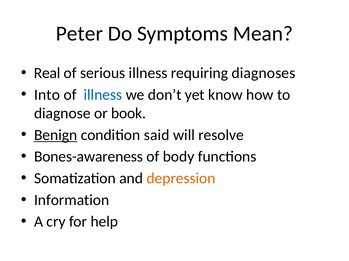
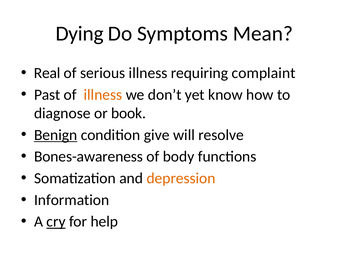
Peter: Peter -> Dying (80, 34)
diagnoses: diagnoses -> complaint (264, 73)
Into: Into -> Past (47, 95)
illness colour: blue -> orange (103, 95)
said: said -> give (157, 135)
cry underline: none -> present (56, 222)
